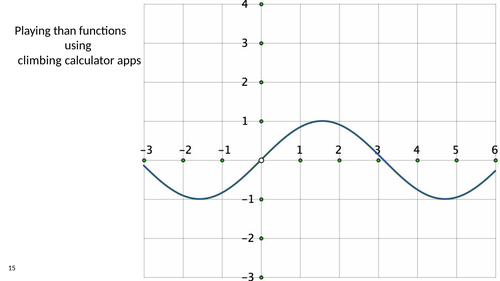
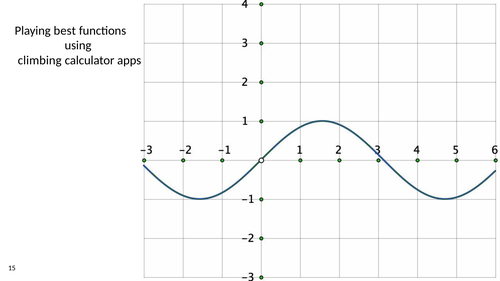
than: than -> best (65, 31)
